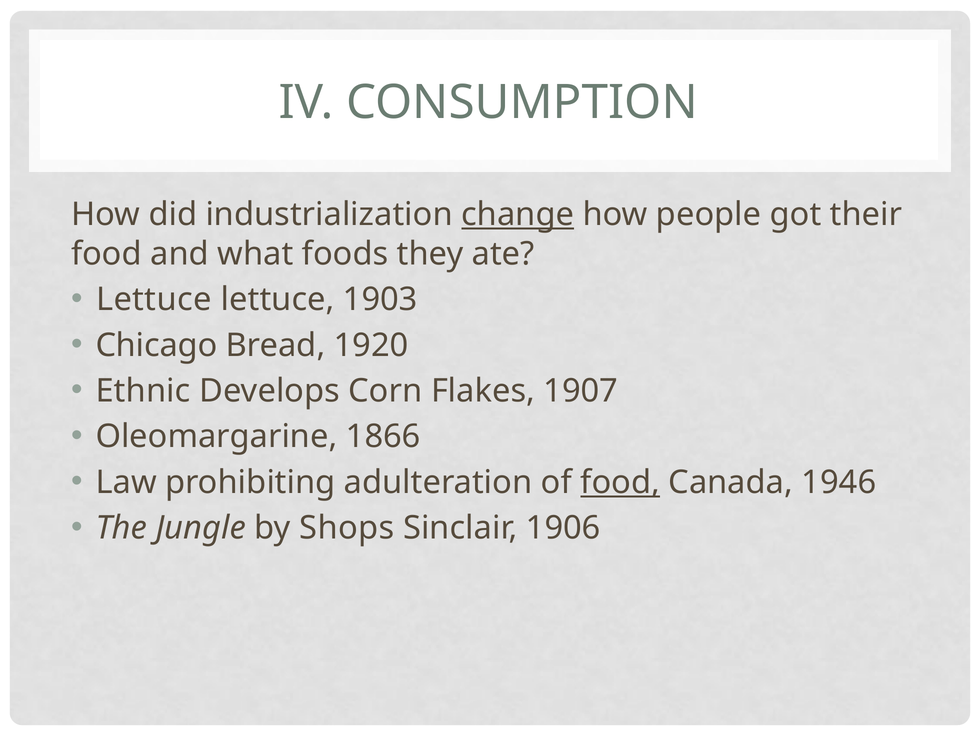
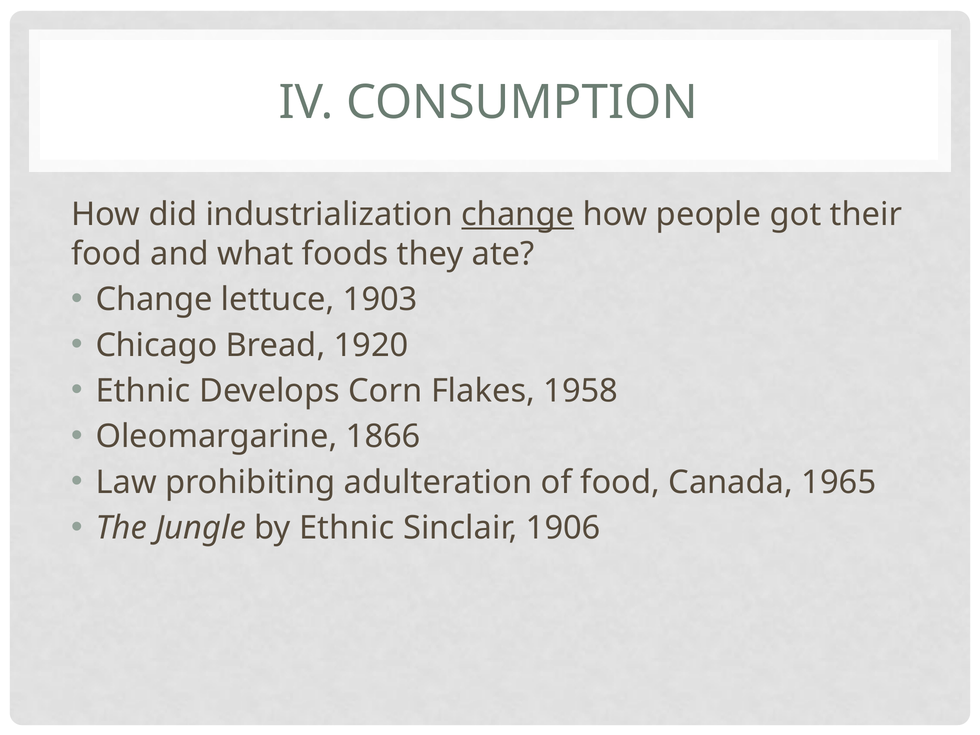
Lettuce: Lettuce -> Change (154, 300)
1907: 1907 -> 1958 (581, 391)
food underline: present -> none (620, 482)
1946: 1946 -> 1965 (839, 482)
by Shops: Shops -> Ethnic (347, 528)
